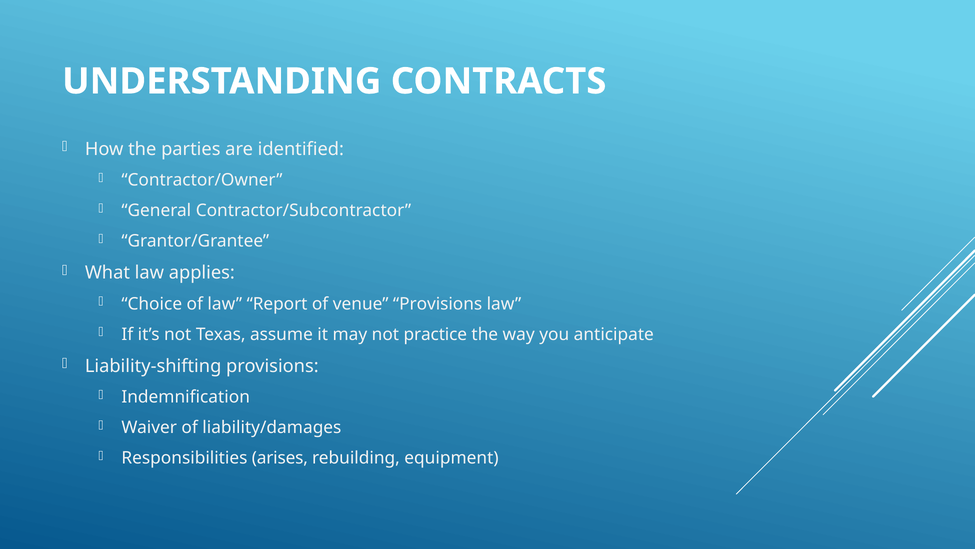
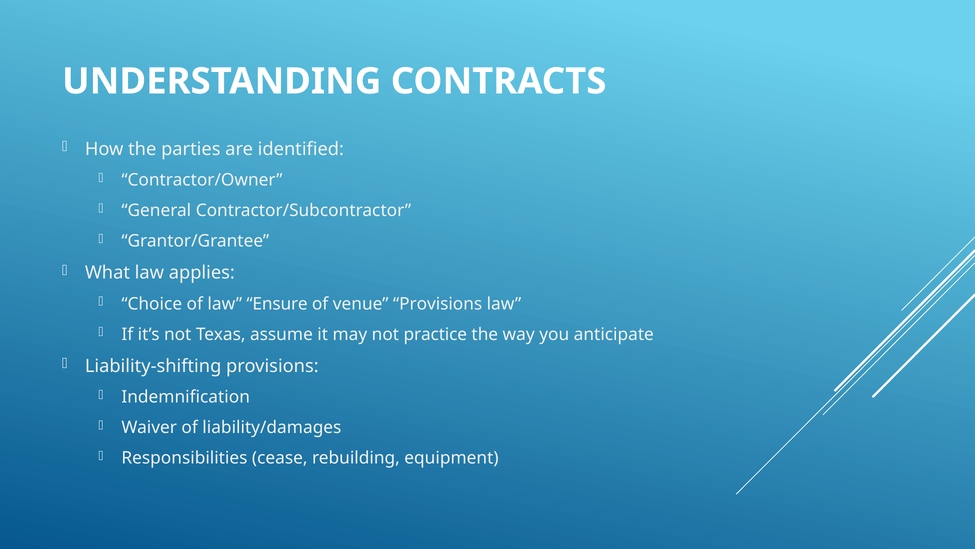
Report: Report -> Ensure (277, 304)
arises: arises -> cease (280, 458)
